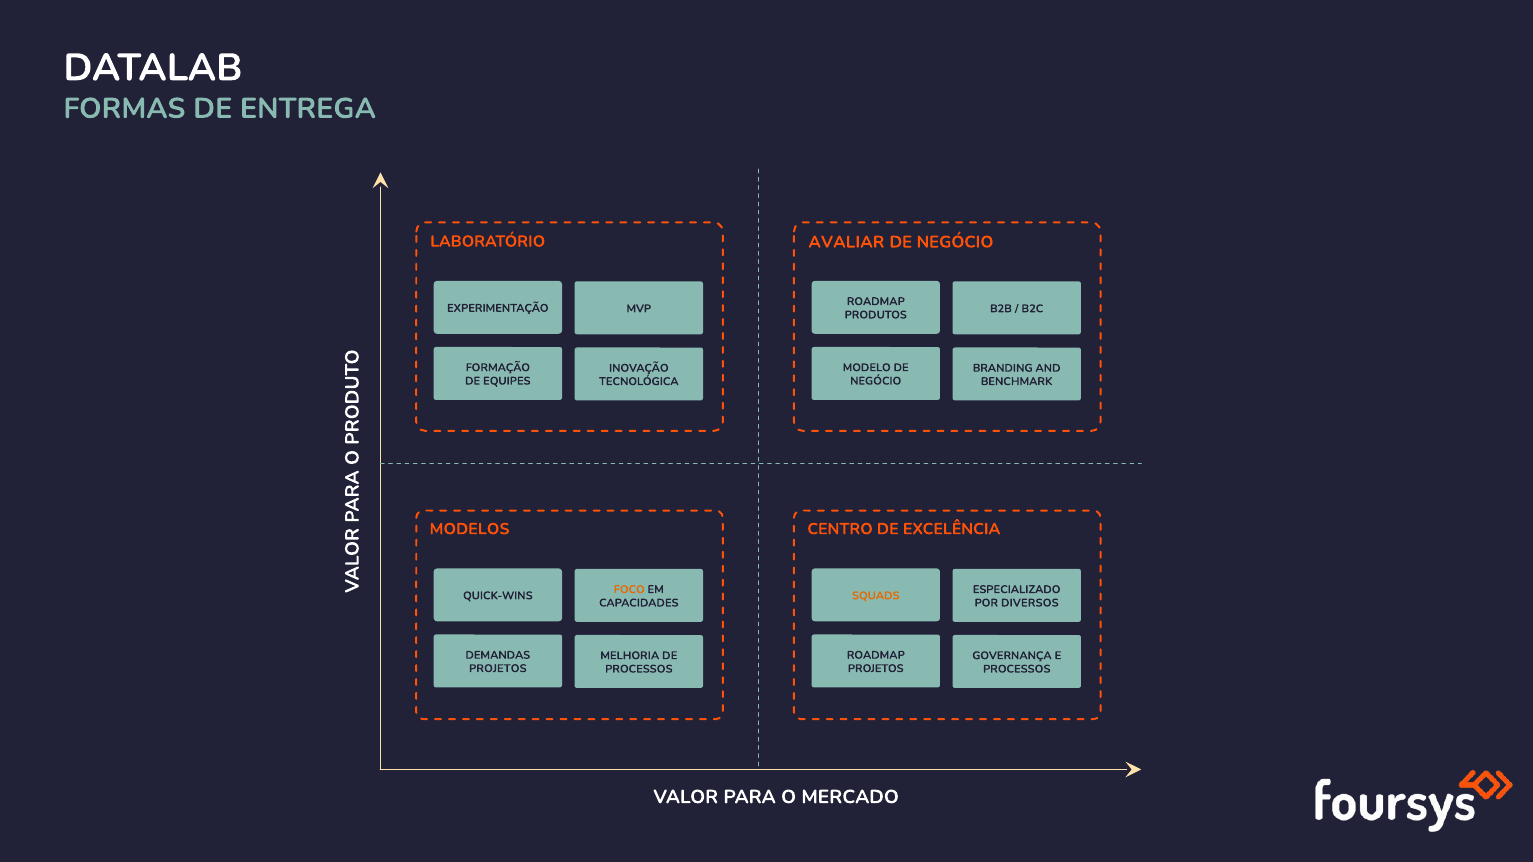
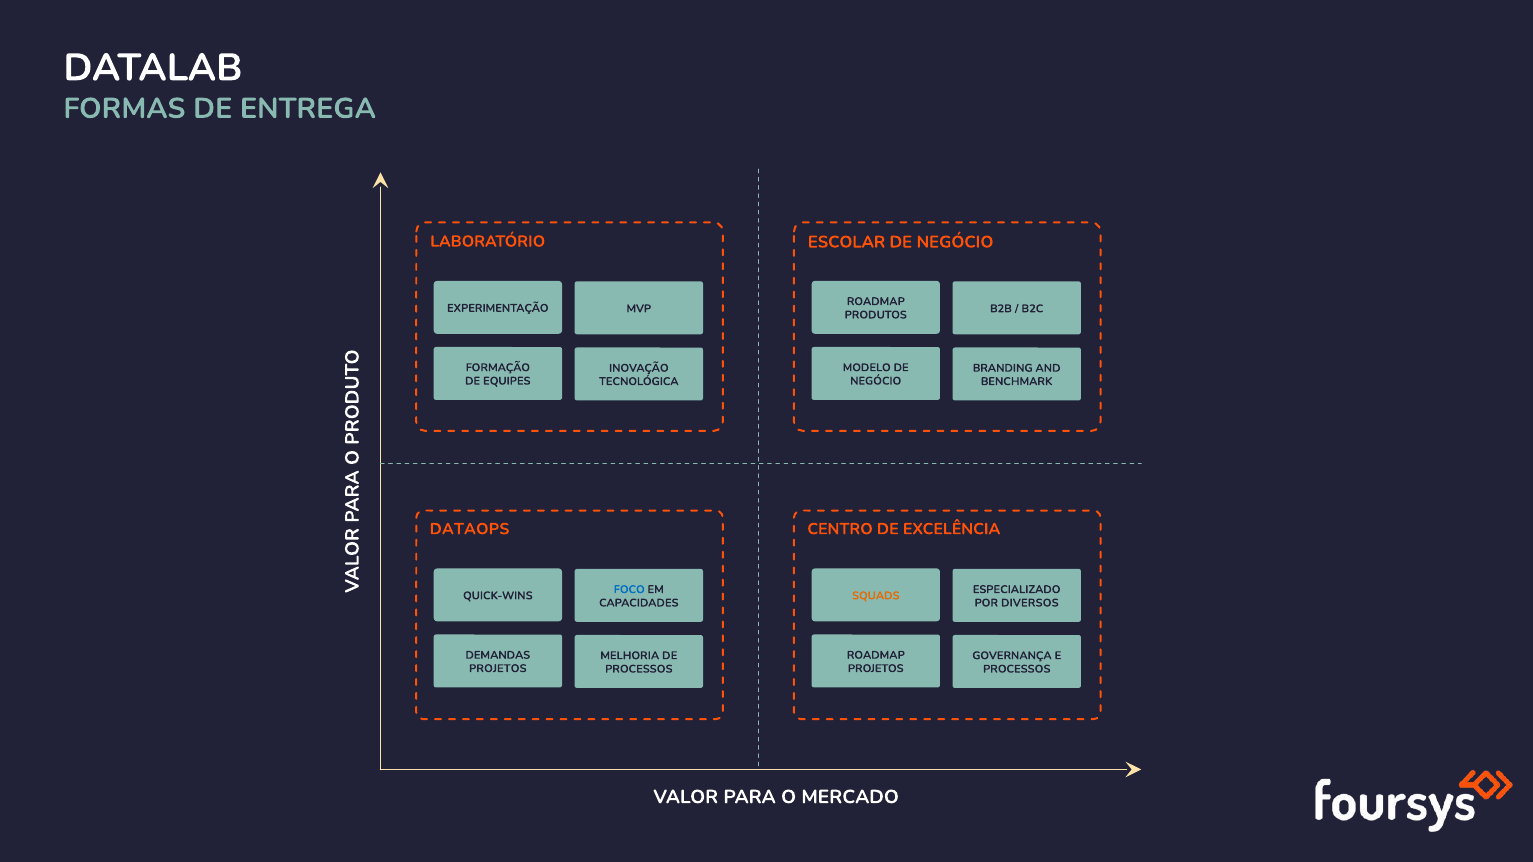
AVALIAR: AVALIAR -> ESCOLAR (847, 242)
MODELOS: MODELOS -> DATAOPS (469, 529)
FOCO colour: orange -> blue (629, 590)
